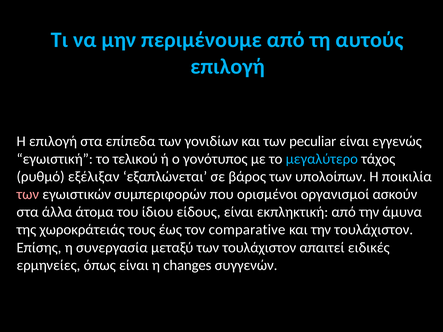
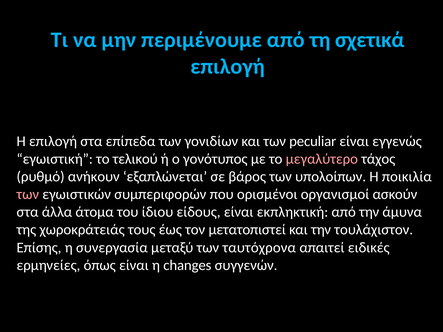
αυτούς: αυτούς -> σχετικά (370, 40)
μεγαλύτερο colour: light blue -> pink (322, 159)
εξέλιξαν: εξέλιξαν -> ανήκουν (94, 177)
comparative: comparative -> μετατοπιστεί (247, 230)
των τουλάχιστον: τουλάχιστον -> ταυτόχρονα (259, 248)
